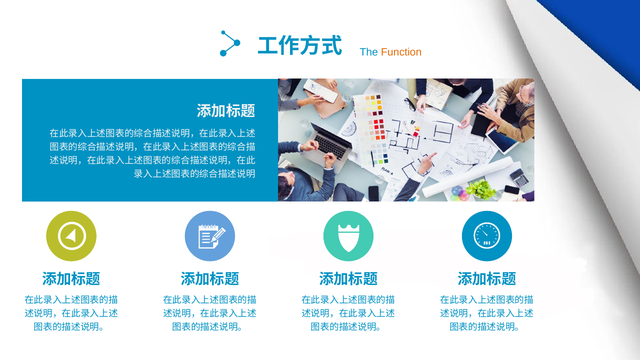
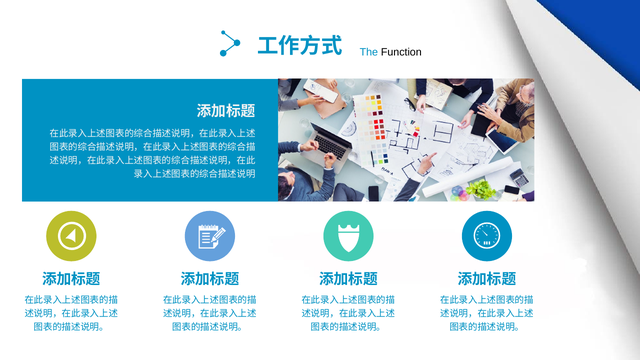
Function colour: orange -> black (401, 52)
